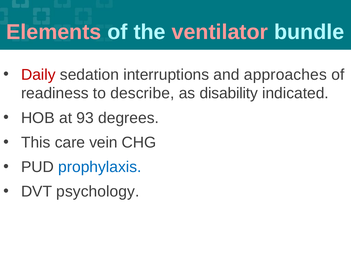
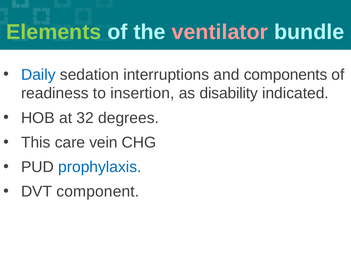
Elements colour: pink -> light green (54, 32)
Daily colour: red -> blue (38, 75)
approaches: approaches -> components (286, 75)
describe: describe -> insertion (142, 93)
93: 93 -> 32 (85, 118)
psychology: psychology -> component (98, 192)
